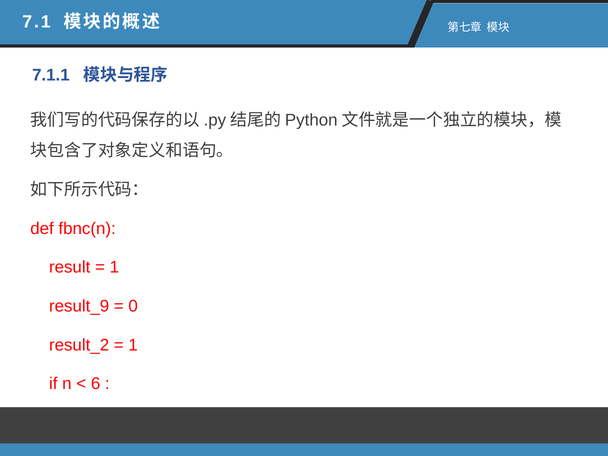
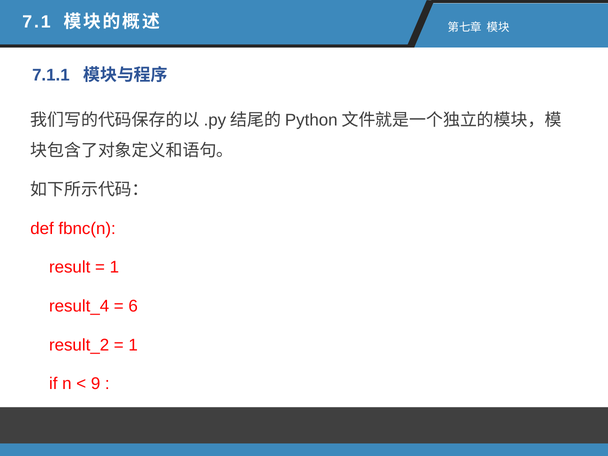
result_9: result_9 -> result_4 (79, 306)
0: 0 -> 6 (133, 306)
6: 6 -> 9 (96, 384)
